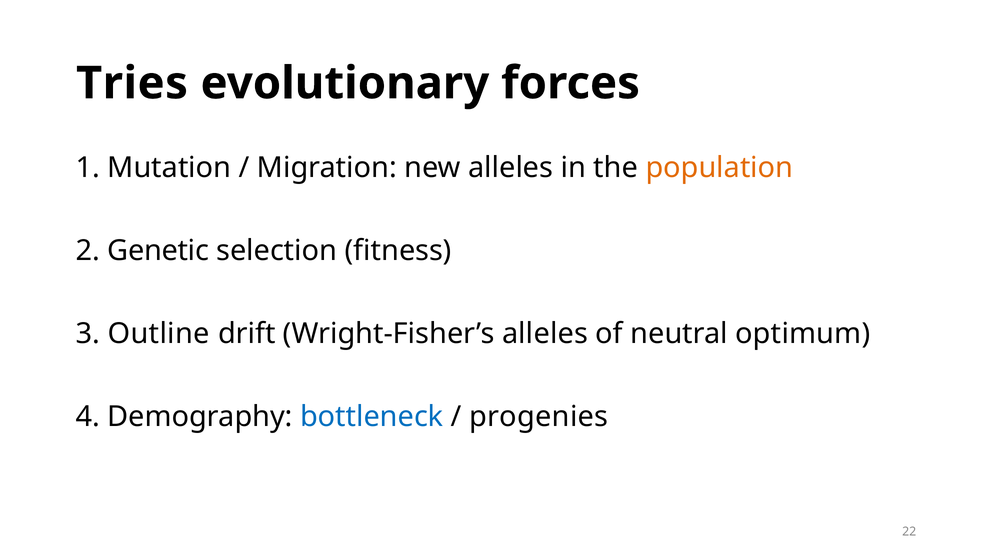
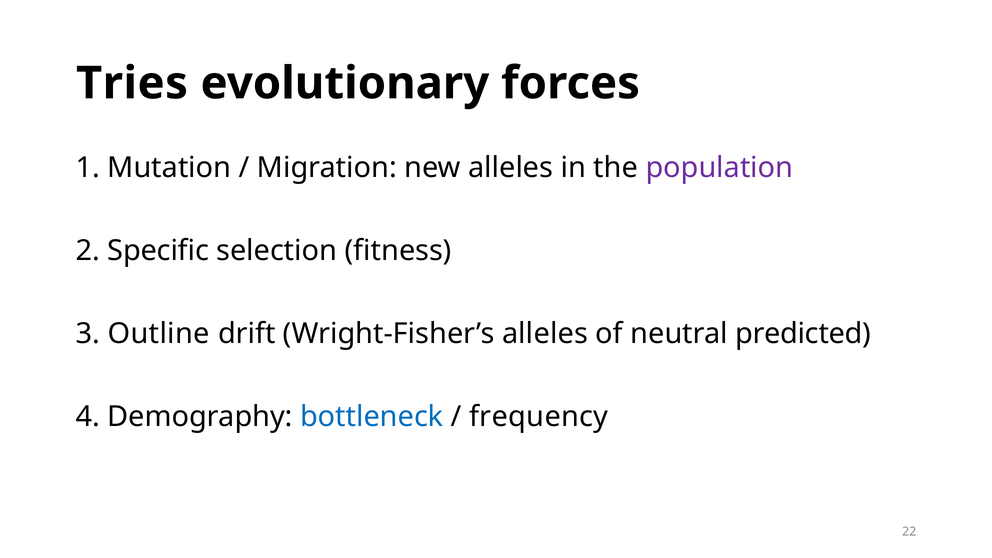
population colour: orange -> purple (719, 168)
Genetic: Genetic -> Specific (158, 251)
optimum: optimum -> predicted (803, 334)
progenies: progenies -> frequency (539, 417)
